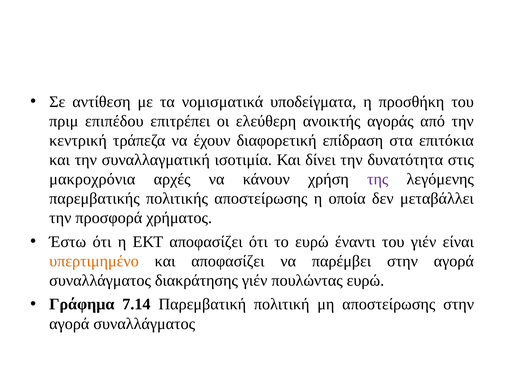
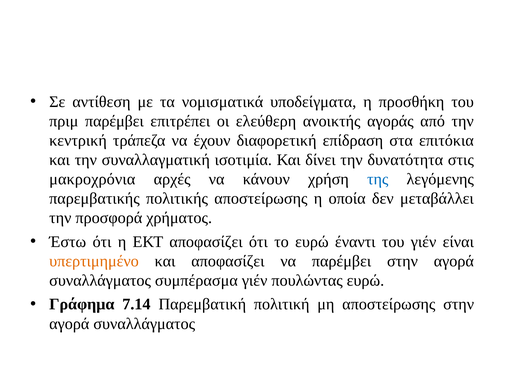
πριμ επιπέδου: επιπέδου -> παρέμβει (114, 121)
της colour: purple -> blue (378, 179)
διακράτησης: διακράτησης -> συμπέρασμα (196, 280)
